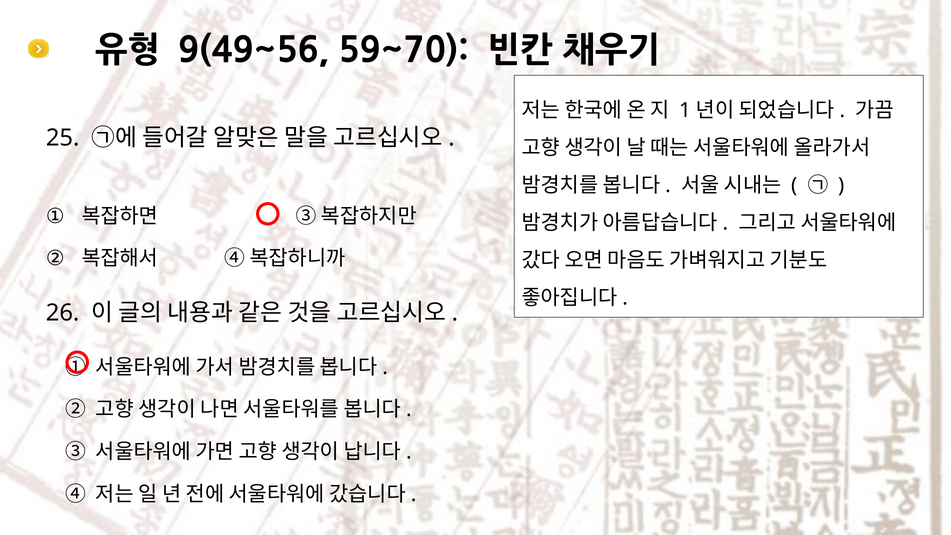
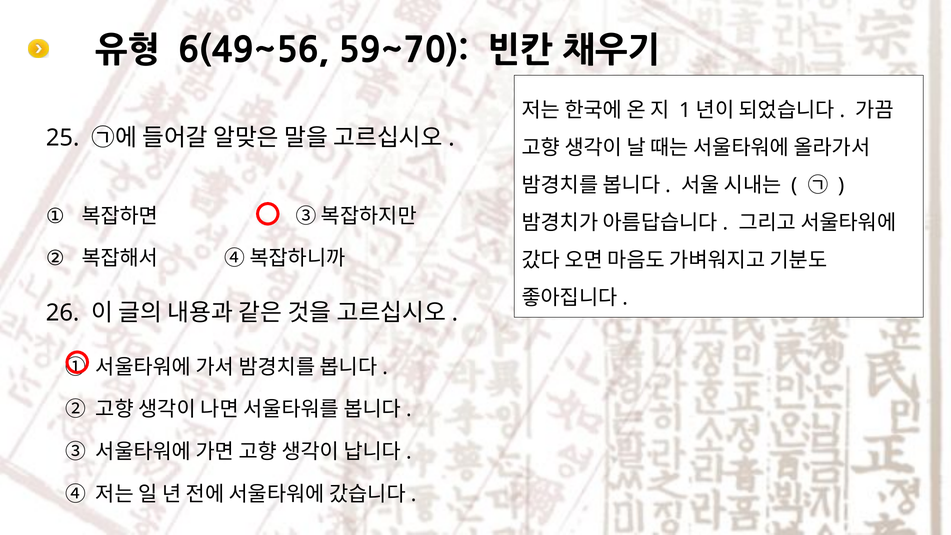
9(49~56: 9(49~56 -> 6(49~56 (254, 51)
